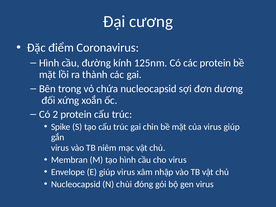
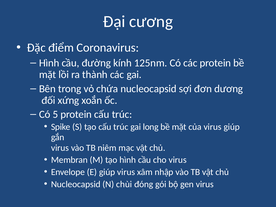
2: 2 -> 5 (55, 114)
chin: chin -> long (151, 127)
